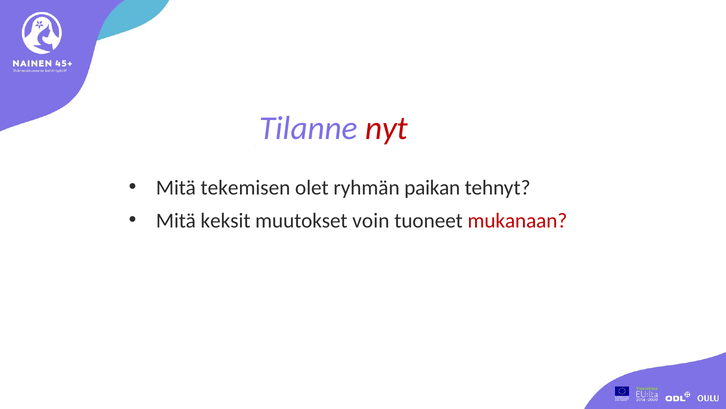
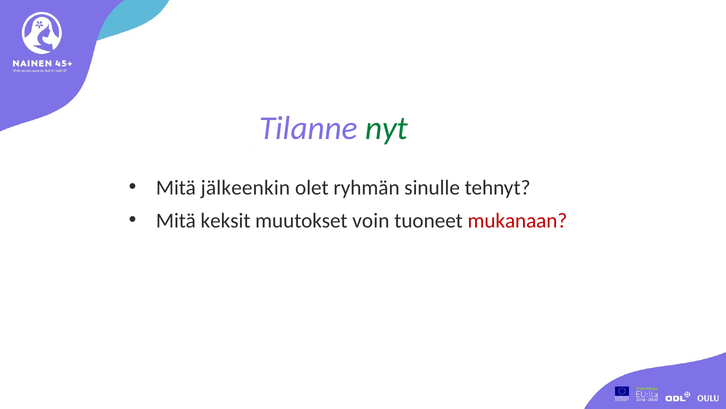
nyt colour: red -> green (387, 128)
tekemisen: tekemisen -> jälkeenkin (245, 187)
paikan: paikan -> sinulle (432, 187)
